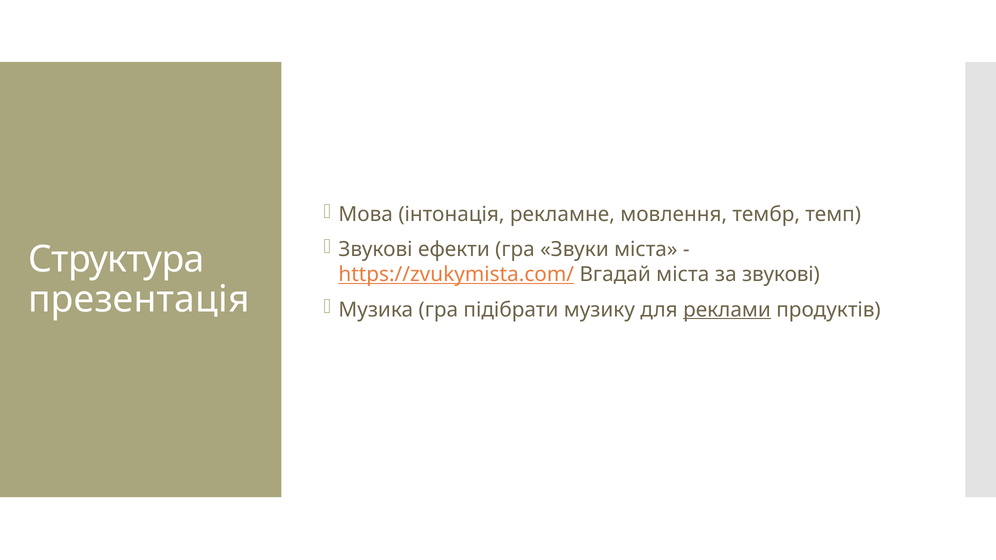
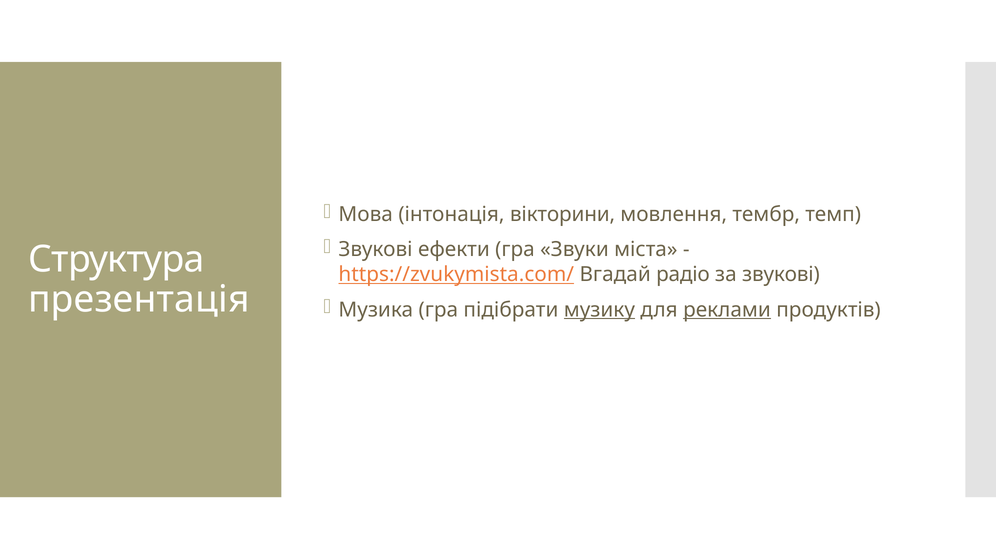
рекламне: рекламне -> вікторини (563, 215)
Вгадай міста: міста -> радіо (683, 274)
музику underline: none -> present (599, 310)
